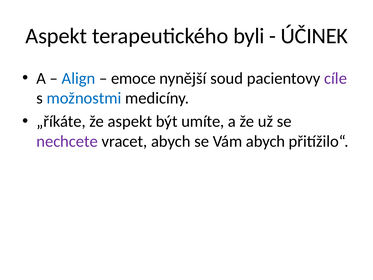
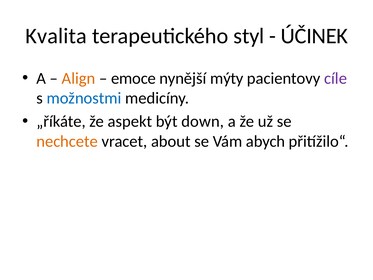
Aspekt: Aspekt -> Kvalita (56, 36)
byli: byli -> styl (249, 36)
Align colour: blue -> orange (79, 78)
soud: soud -> mýty (227, 78)
umíte: umíte -> down (203, 121)
nechcete colour: purple -> orange (67, 141)
vracet abych: abych -> about (171, 141)
